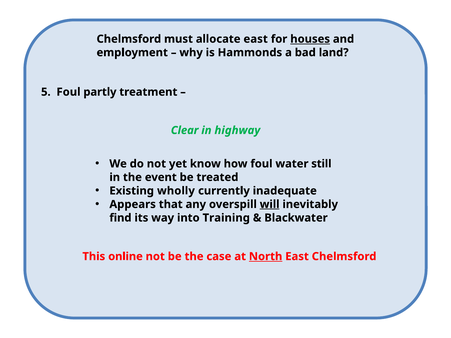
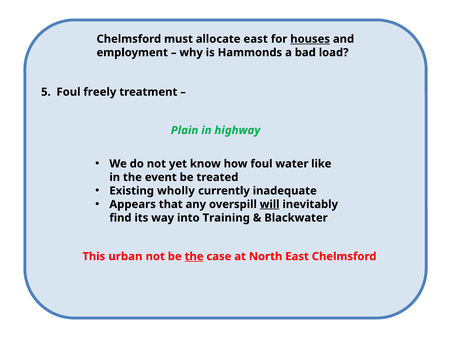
land: land -> load (334, 53)
partly: partly -> freely (100, 92)
Clear: Clear -> Plain (185, 130)
still: still -> like (321, 164)
online: online -> urban (125, 257)
the underline: none -> present (194, 257)
North underline: present -> none (266, 257)
